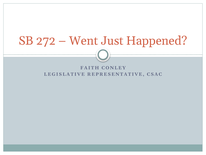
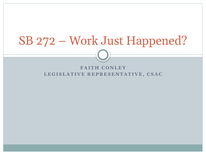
Went: Went -> Work (84, 41)
